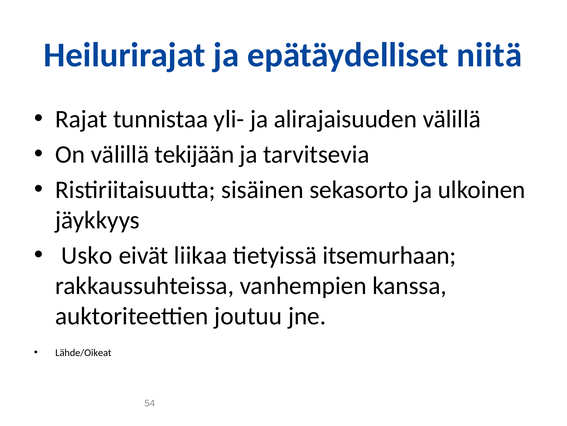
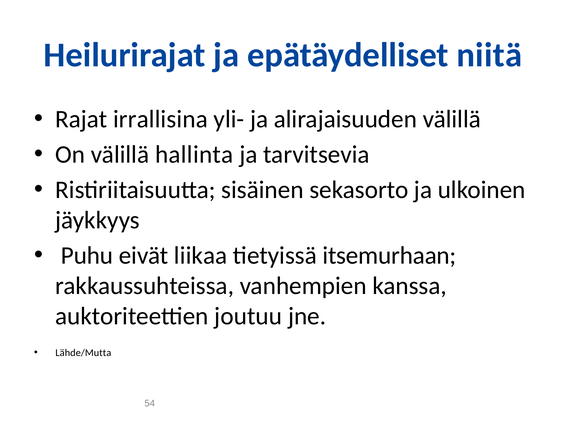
tunnistaa: tunnistaa -> irrallisina (160, 119)
tekijään: tekijään -> hallinta (194, 154)
Usko: Usko -> Puhu (87, 255)
Lähde/Oikeat: Lähde/Oikeat -> Lähde/Mutta (83, 352)
